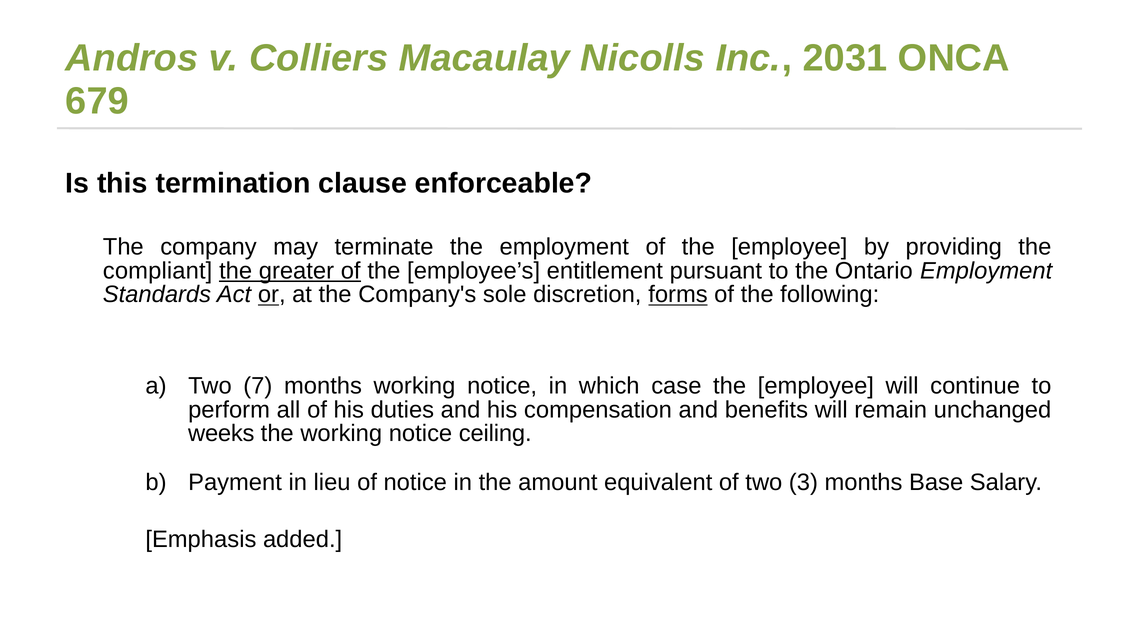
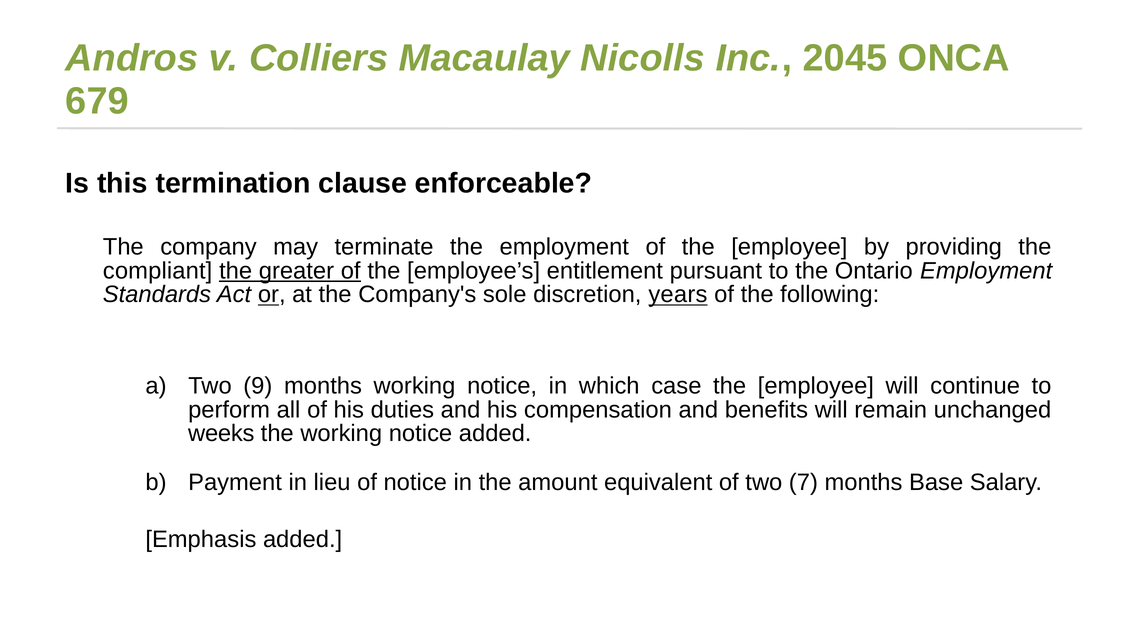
2031: 2031 -> 2045 (845, 58)
forms: forms -> years (678, 294)
7: 7 -> 9 (258, 386)
notice ceiling: ceiling -> added (495, 433)
3: 3 -> 7 (803, 482)
